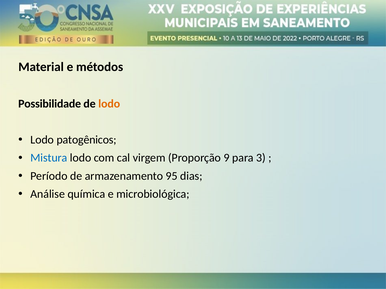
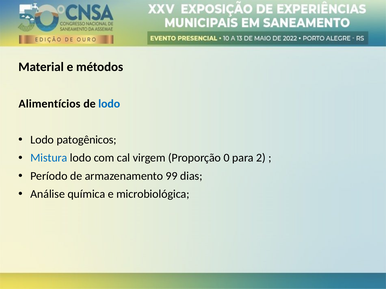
Possibilidade: Possibilidade -> Alimentícios (49, 104)
lodo colour: orange -> blue (109, 104)
9: 9 -> 0 (227, 158)
3: 3 -> 2 (261, 158)
95: 95 -> 99 (172, 176)
